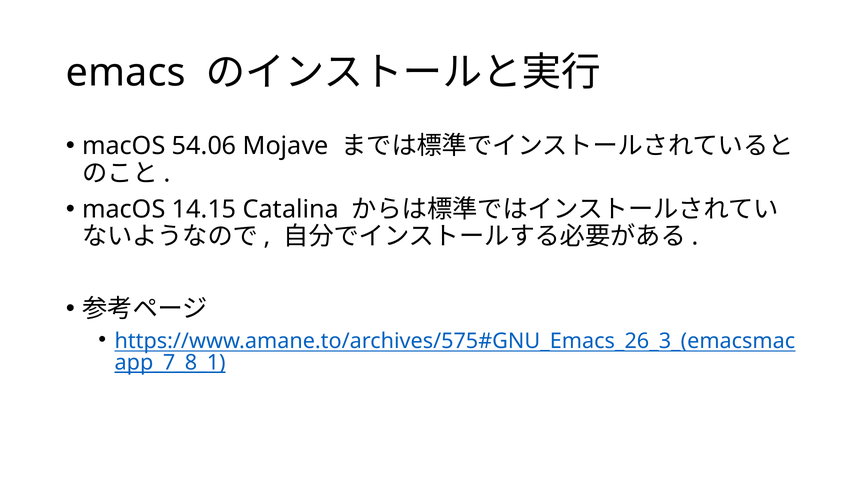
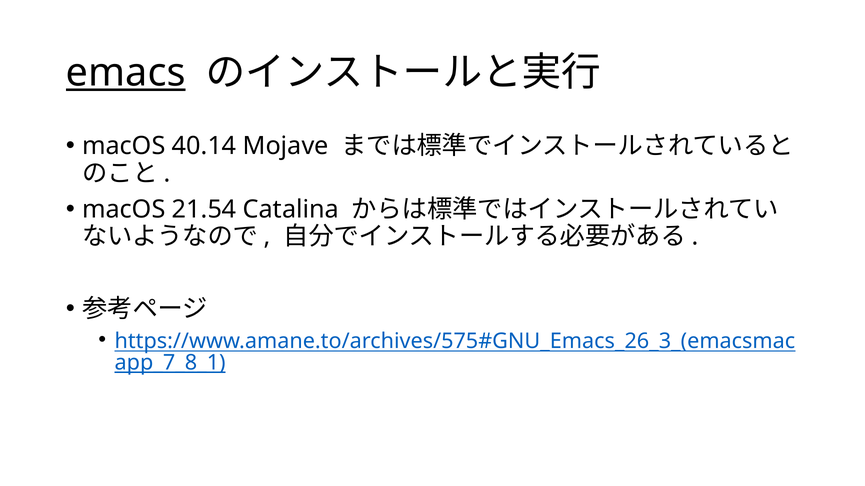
emacs underline: none -> present (126, 73)
54.06: 54.06 -> 40.14 (204, 146)
14.15: 14.15 -> 21.54 (204, 210)
